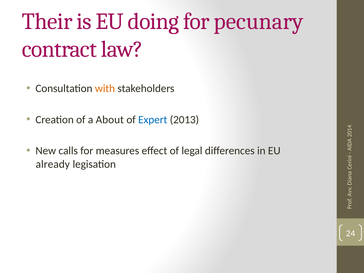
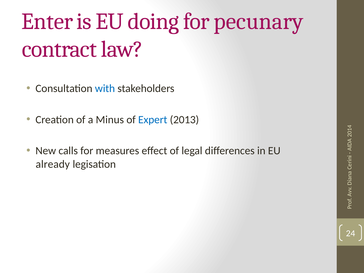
Their: Their -> Enter (47, 21)
with colour: orange -> blue (105, 89)
About: About -> Minus (110, 120)
